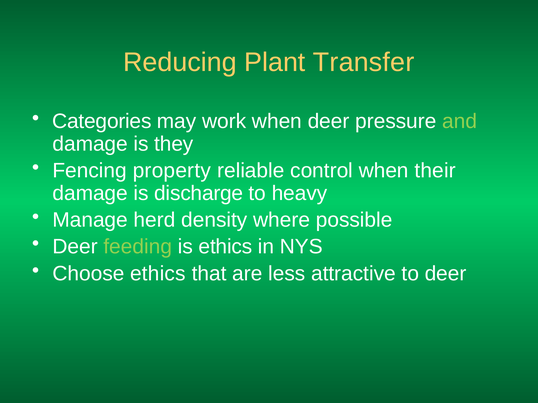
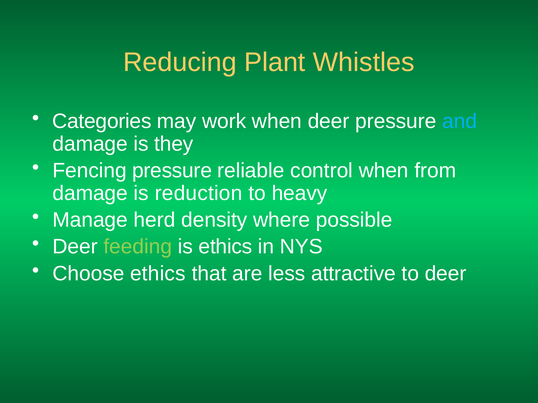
Transfer: Transfer -> Whistles (364, 62)
and colour: light green -> light blue (460, 121)
Fencing property: property -> pressure (172, 171)
their: their -> from (435, 171)
discharge: discharge -> reduction (199, 193)
